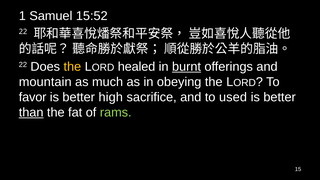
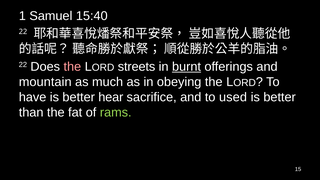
15:52: 15:52 -> 15:40 (92, 16)
the colour: yellow -> pink (72, 67)
healed: healed -> streets (137, 67)
favor: favor -> have (33, 97)
high: high -> hear (111, 97)
than underline: present -> none (31, 112)
